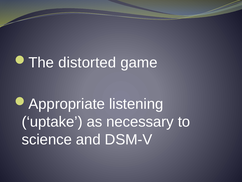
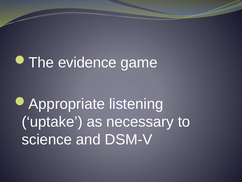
distorted: distorted -> evidence (87, 62)
